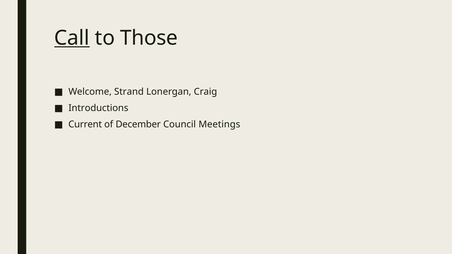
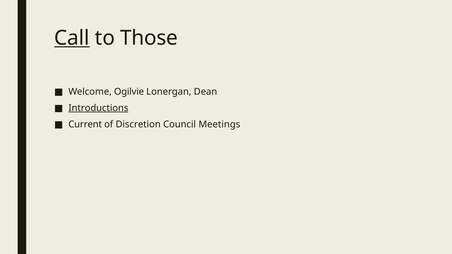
Strand: Strand -> Ogilvie (129, 92)
Craig: Craig -> Dean (205, 92)
Introductions underline: none -> present (98, 108)
December: December -> Discretion (138, 124)
